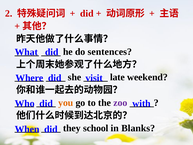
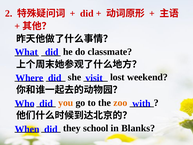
sentences: sentences -> classmate (110, 52)
late: late -> lost (117, 77)
zoo colour: purple -> orange (120, 103)
